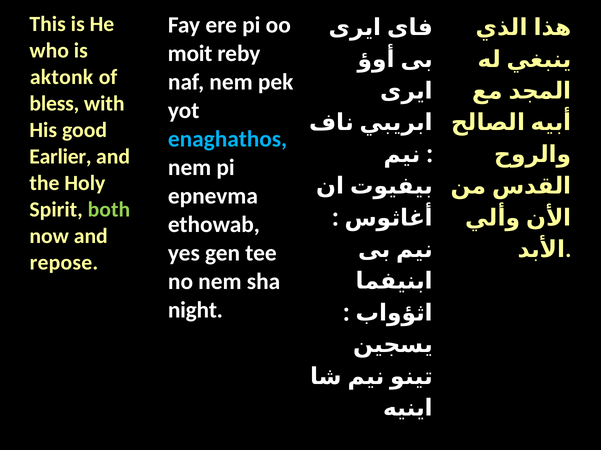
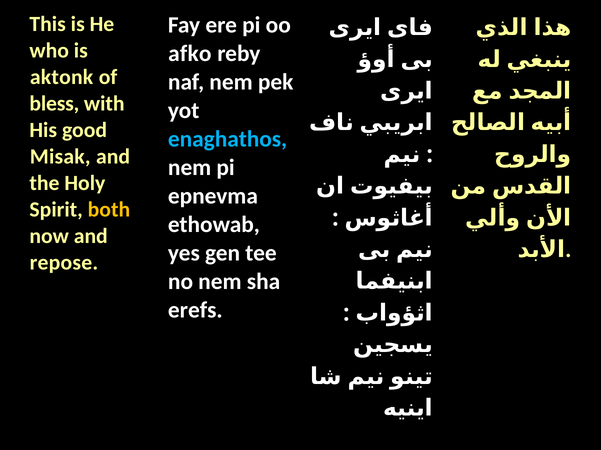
moit: moit -> afko (190, 54)
Earlier: Earlier -> Misak (60, 157)
both colour: light green -> yellow (109, 210)
night: night -> erefs (195, 311)
